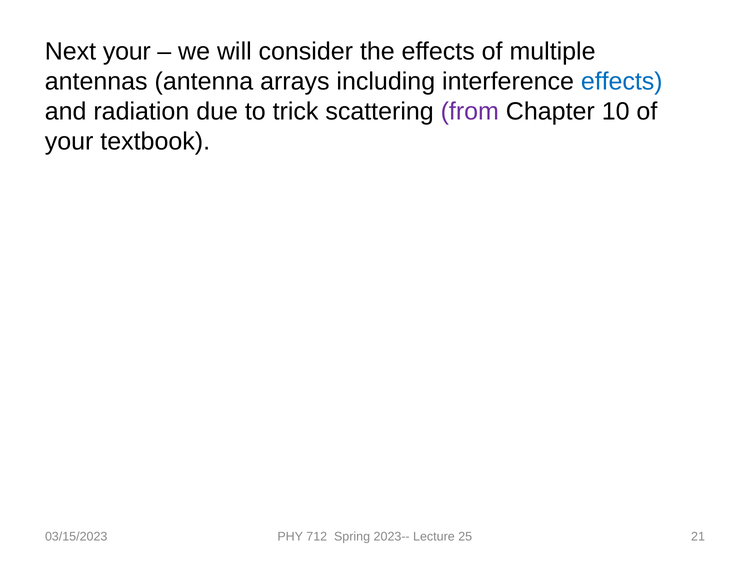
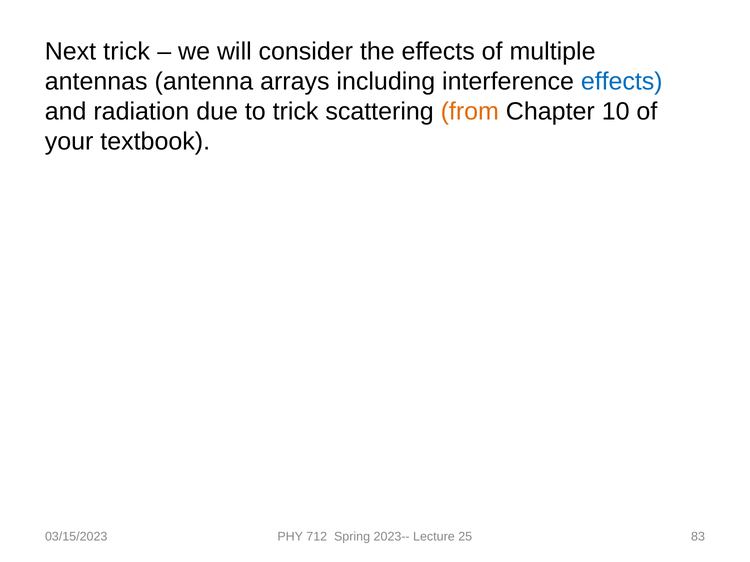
Next your: your -> trick (127, 52)
from colour: purple -> orange (470, 112)
21: 21 -> 83 (698, 537)
